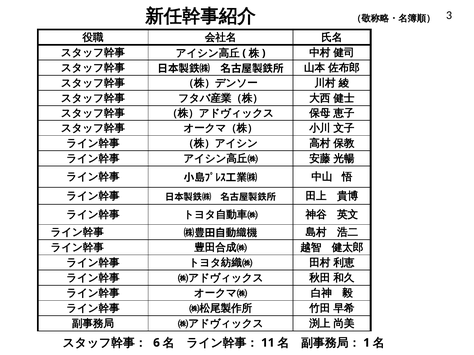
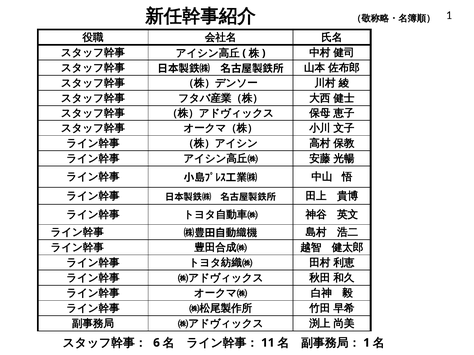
3: 3 -> 1 (449, 15)
